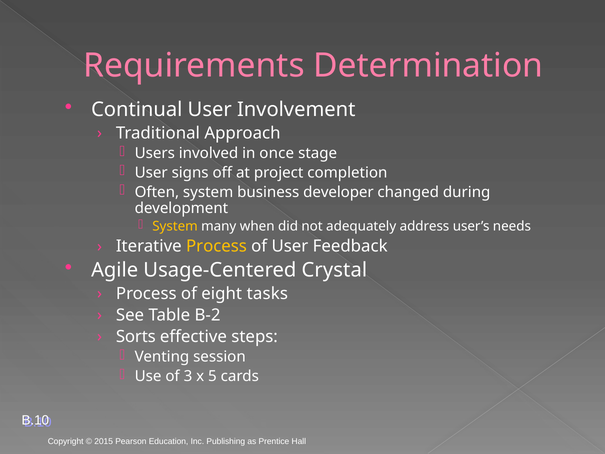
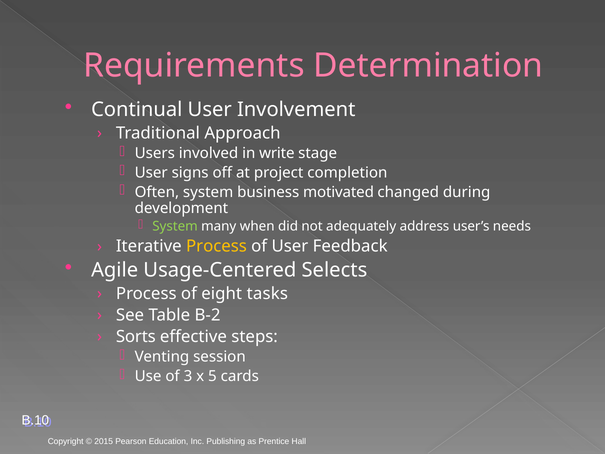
once: once -> write (277, 153)
developer: developer -> motivated (338, 192)
System colour: yellow -> light green (175, 226)
Crystal: Crystal -> Selects (334, 270)
